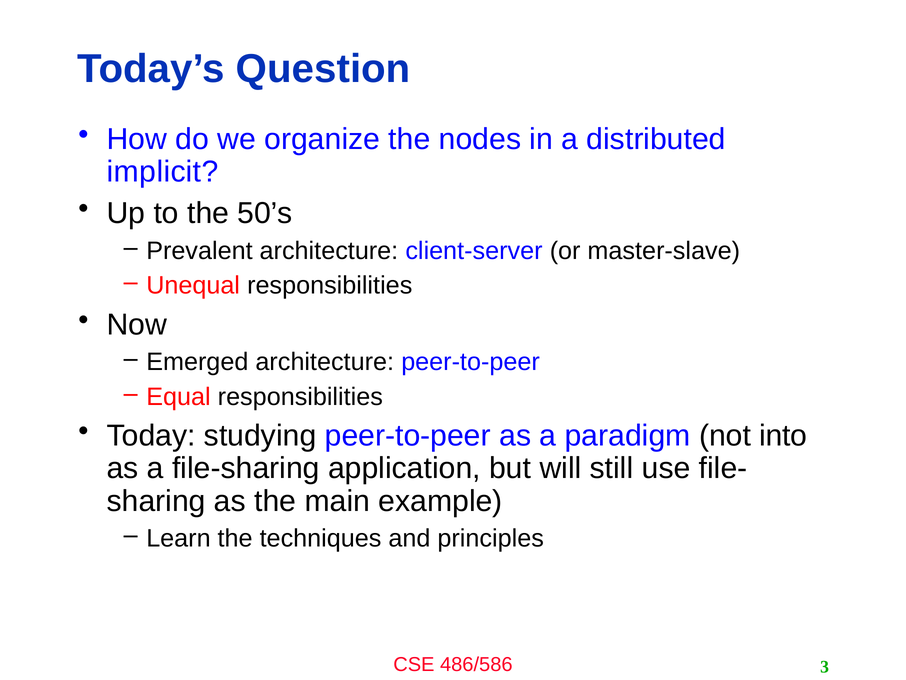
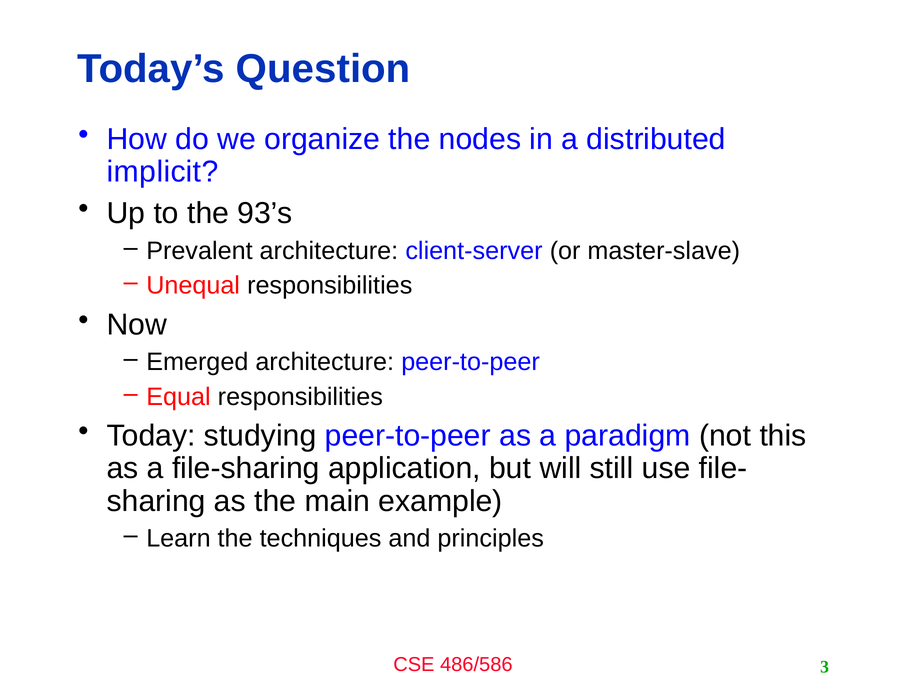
50’s: 50’s -> 93’s (265, 213)
into: into -> this (783, 436)
